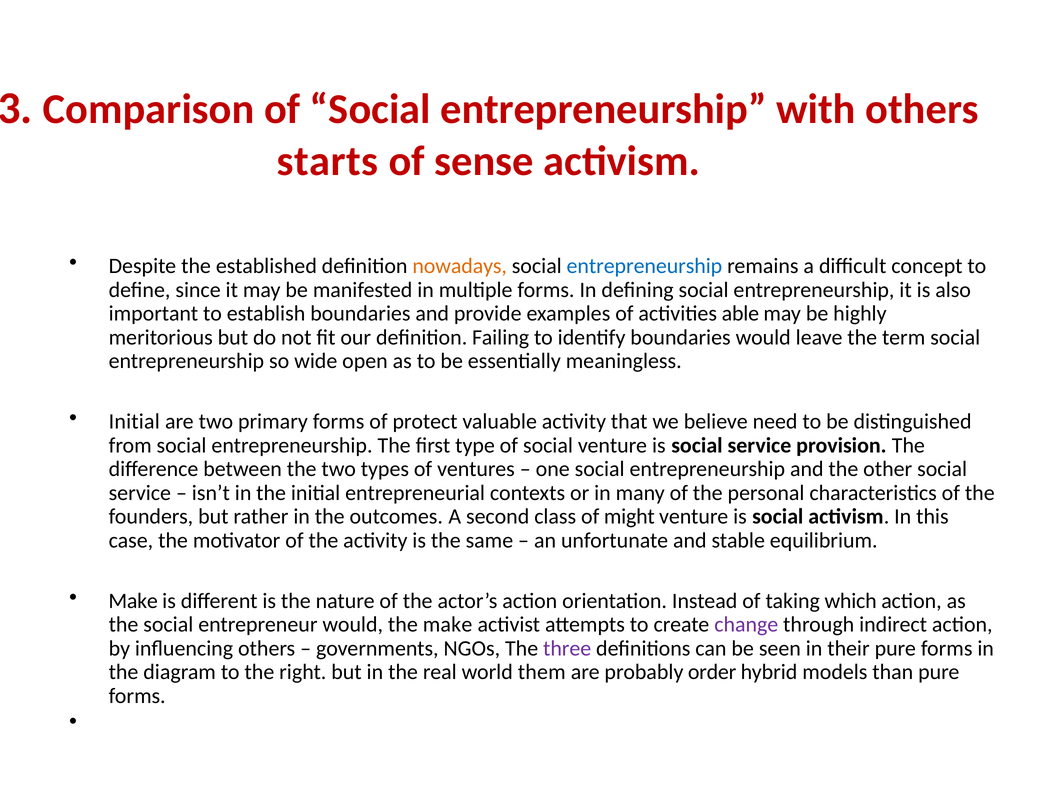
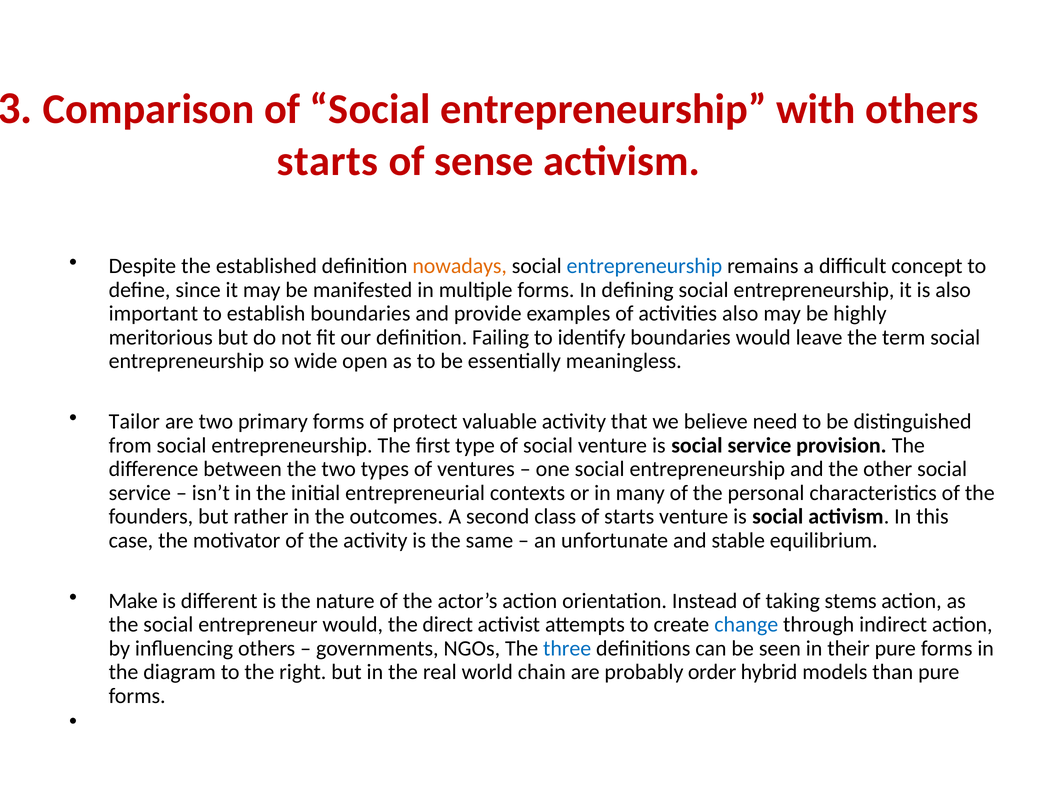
activities able: able -> also (740, 313)
Initial: Initial -> Tailor (134, 421)
of might: might -> starts (629, 516)
which: which -> stems (851, 601)
the make: make -> direct (448, 624)
change colour: purple -> blue (746, 624)
three colour: purple -> blue (567, 648)
them: them -> chain (542, 672)
